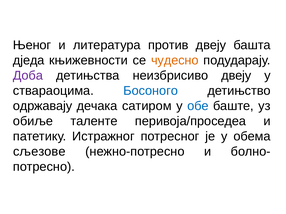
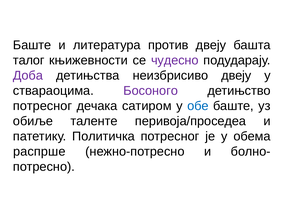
Њеног: Њеног -> Баште (32, 45)
дједа: дједа -> талог (29, 60)
чудесно colour: orange -> purple (175, 60)
Босоного colour: blue -> purple (151, 91)
одржавају: одржавају -> потресног (43, 106)
Истражног: Истражног -> Политичка (103, 137)
сљезове: сљезове -> распрше (39, 152)
